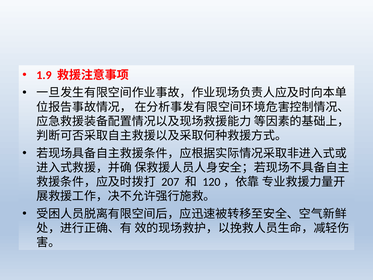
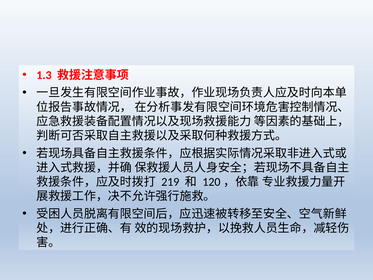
1.9: 1.9 -> 1.3 (44, 75)
207: 207 -> 219 (170, 182)
